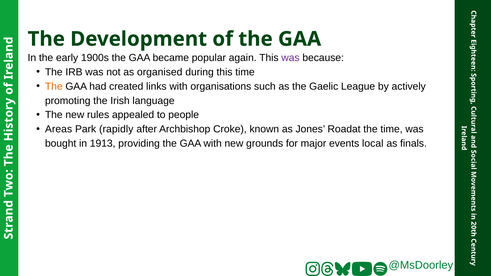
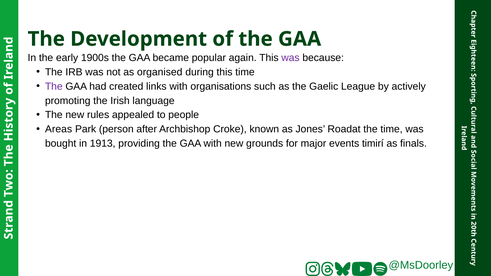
The colour: orange -> purple (54, 86)
rapidly: rapidly -> person (116, 129)
local: local -> timirí (373, 144)
